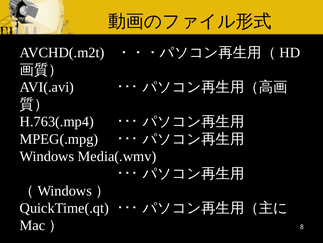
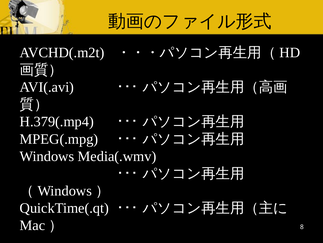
H.763(.mp4: H.763(.mp4 -> H.379(.mp4 (57, 121)
